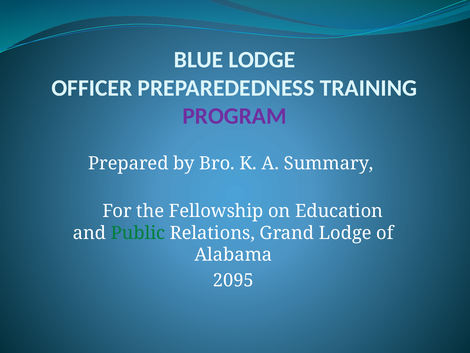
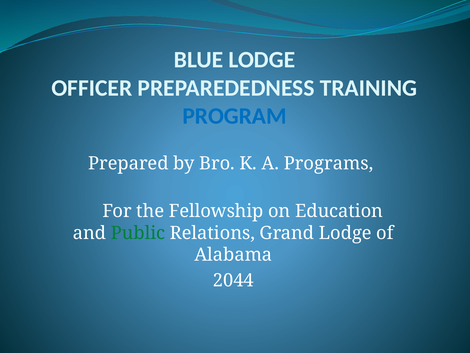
PROGRAM colour: purple -> blue (235, 116)
Summary: Summary -> Programs (329, 163)
2095: 2095 -> 2044 (233, 280)
